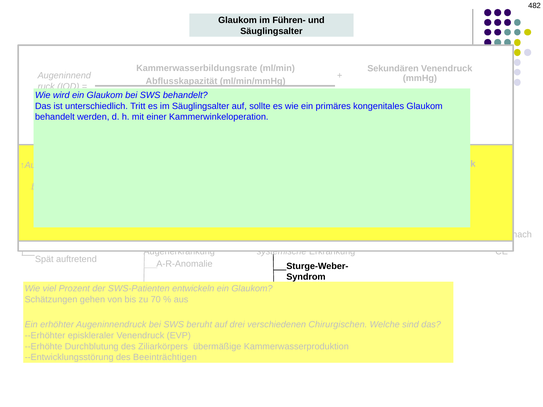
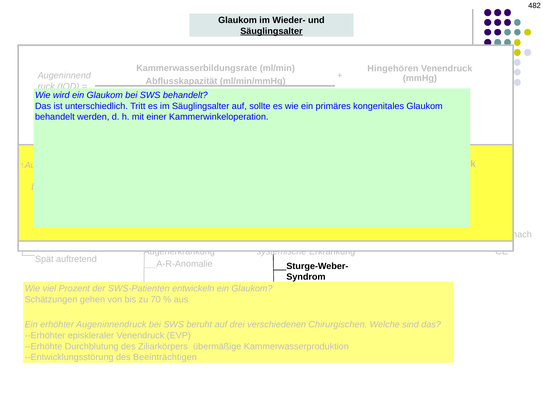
Führen-: Führen- -> Wieder- (289, 20)
Säuglingsalter underline: none -> present (271, 31)
Sekundären: Sekundären -> Hingehören (393, 69)
